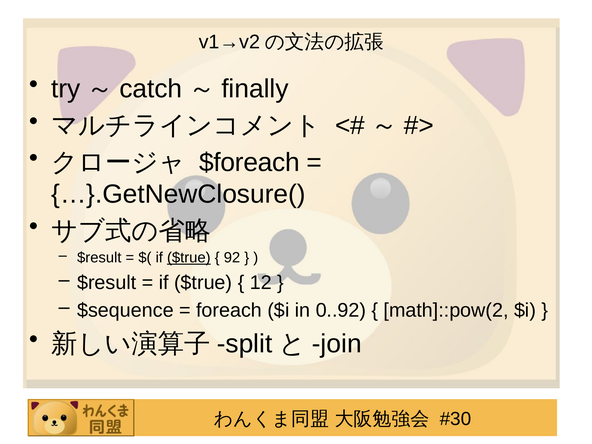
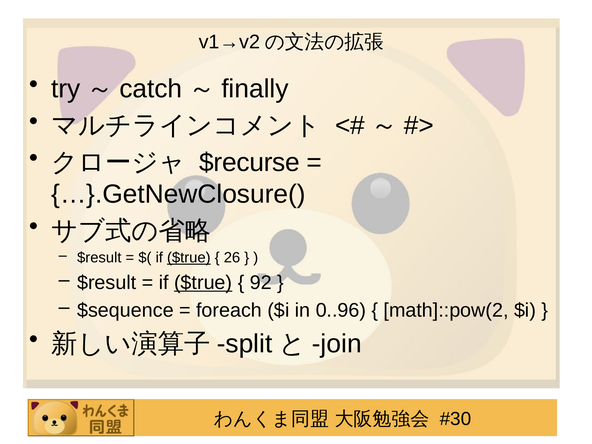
$foreach: $foreach -> $recurse (249, 162)
92: 92 -> 26 (232, 258)
$true underline: none -> present (203, 283)
12: 12 -> 92 (261, 283)
0..92: 0..92 -> 0..96 (341, 310)
